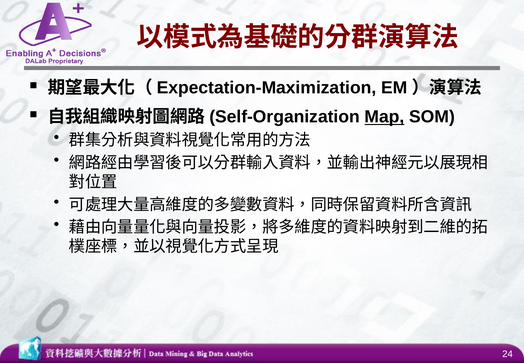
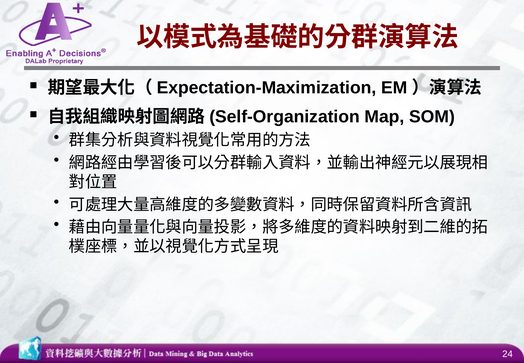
Map underline: present -> none (385, 117)
